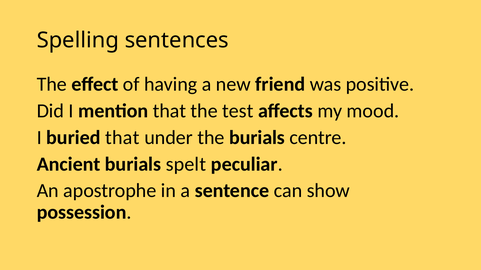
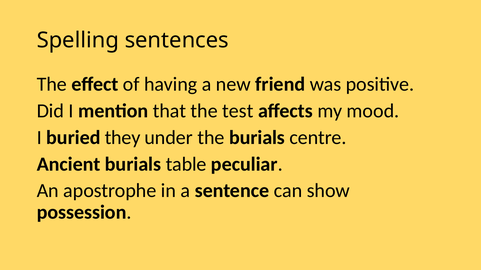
buried that: that -> they (123, 138)
spelt: spelt -> table (186, 164)
